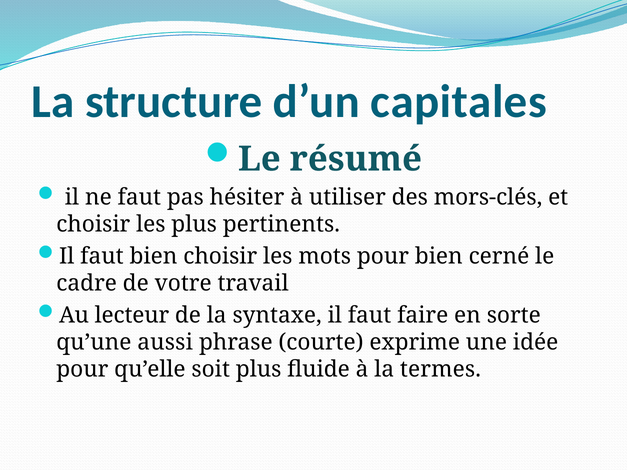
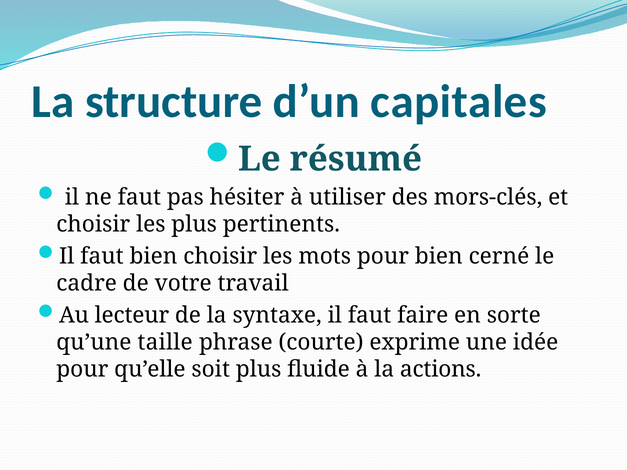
aussi: aussi -> taille (165, 342)
termes: termes -> actions (441, 370)
